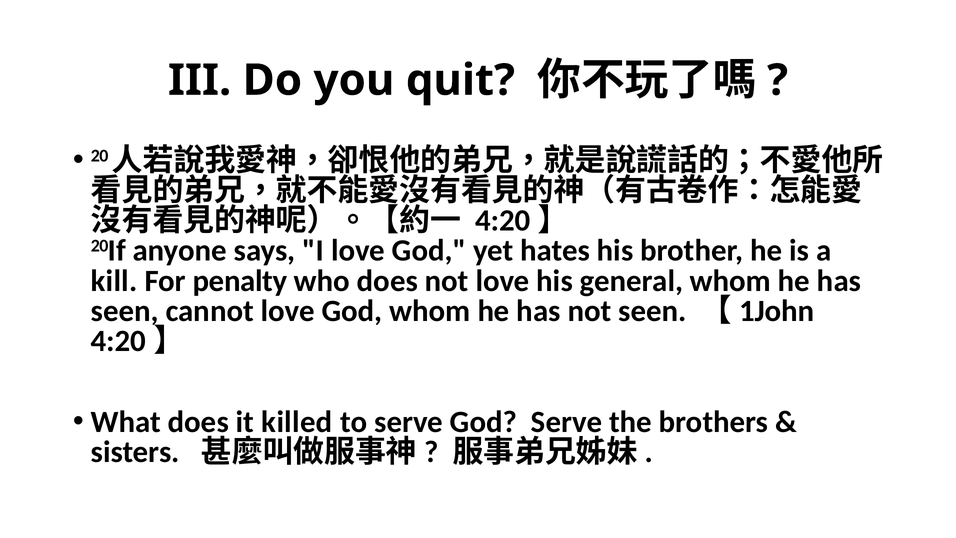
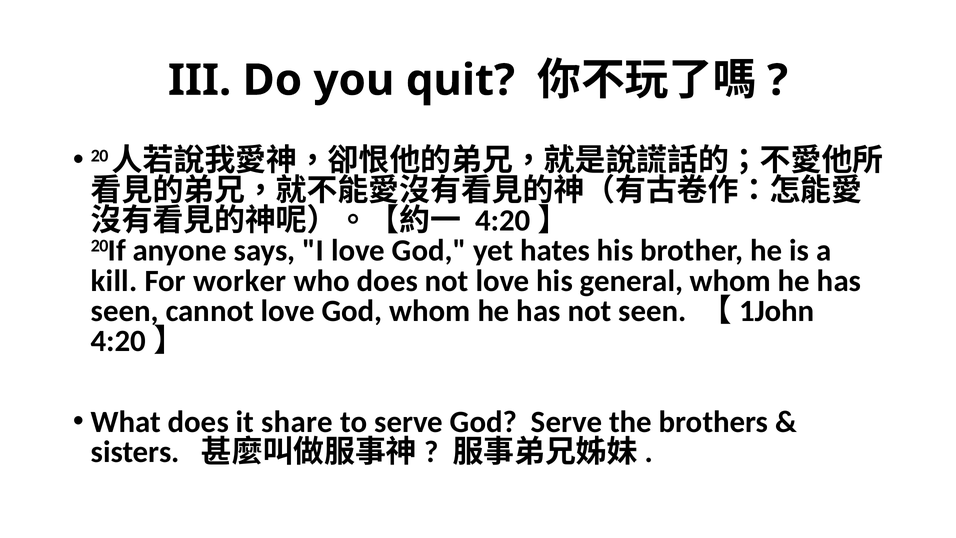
penalty: penalty -> worker (240, 281)
killed: killed -> share (297, 422)
